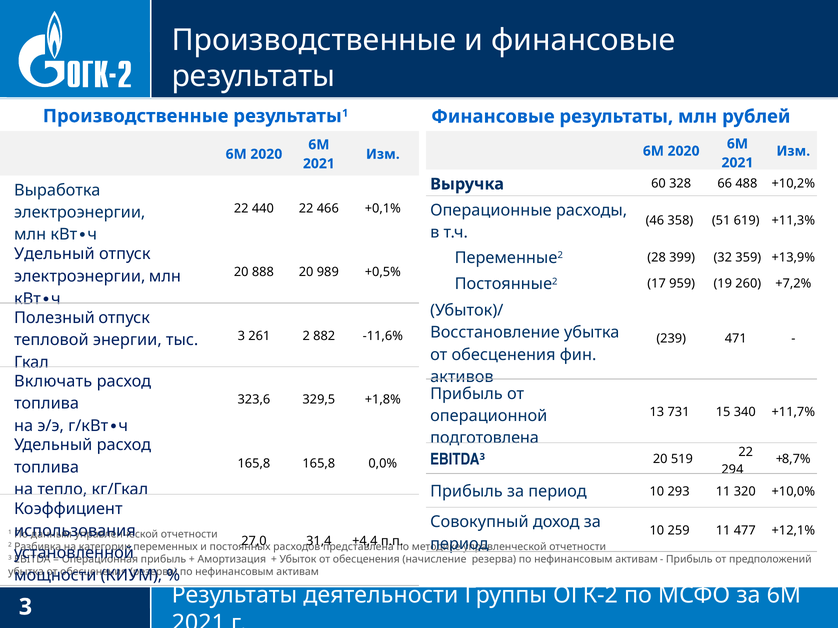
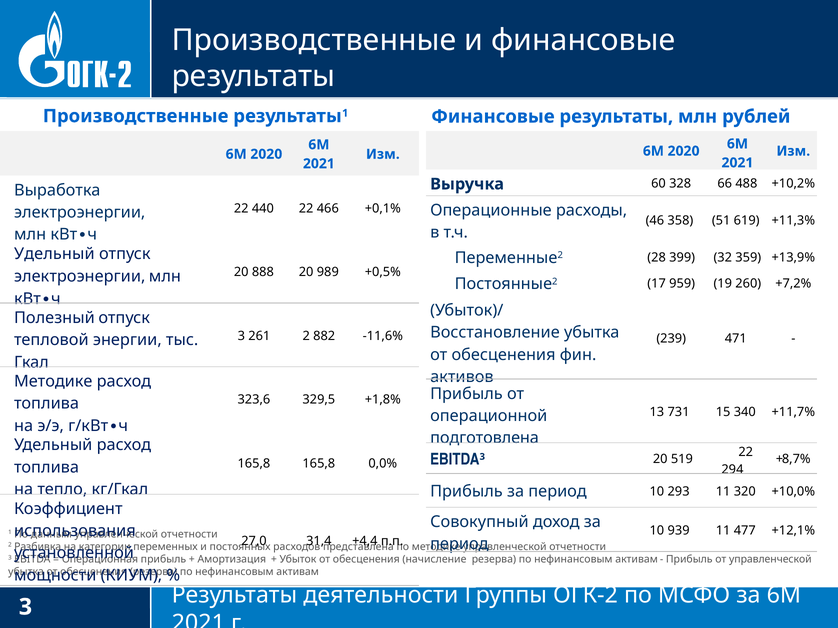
Включать: Включать -> Методике (53, 382)
259: 259 -> 939 (679, 531)
от предположений: предположений -> управленческой (770, 560)
